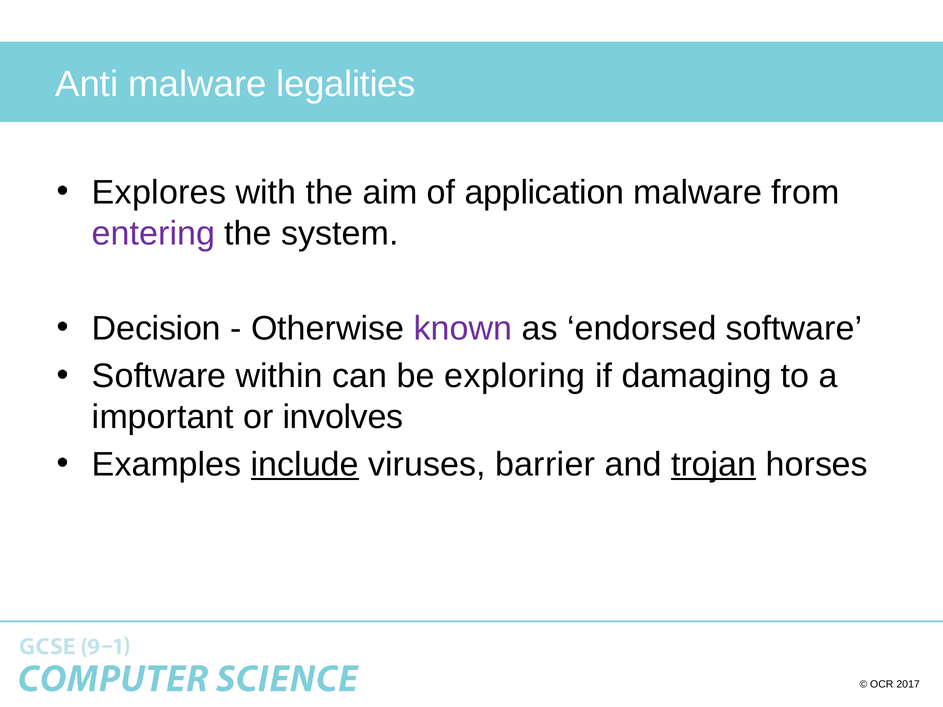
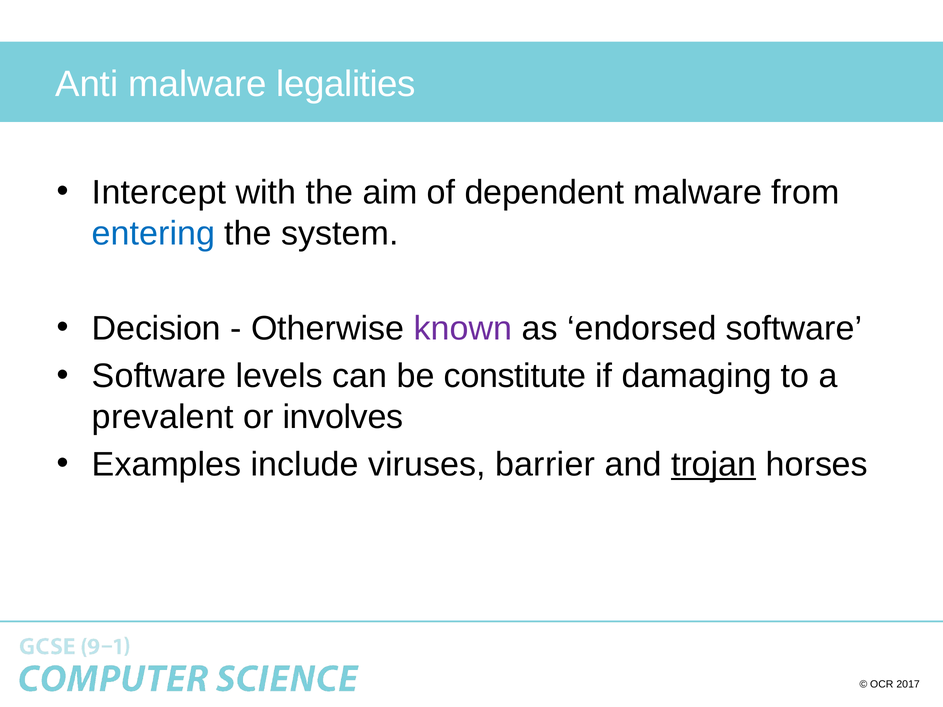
Explores: Explores -> Intercept (159, 193)
application: application -> dependent (544, 193)
entering colour: purple -> blue (153, 233)
within: within -> levels (279, 376)
exploring: exploring -> constitute (515, 376)
important: important -> prevalent (163, 417)
include underline: present -> none (305, 465)
